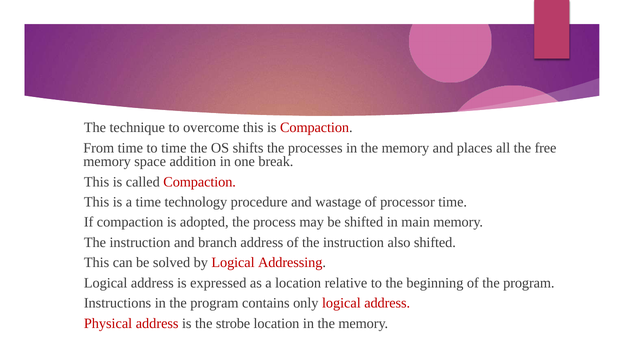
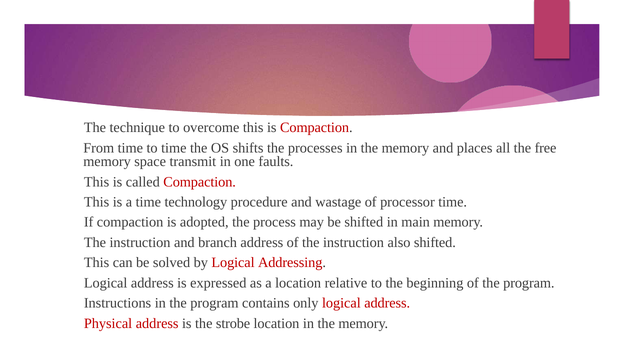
addition: addition -> transmit (193, 162)
break: break -> faults (276, 162)
